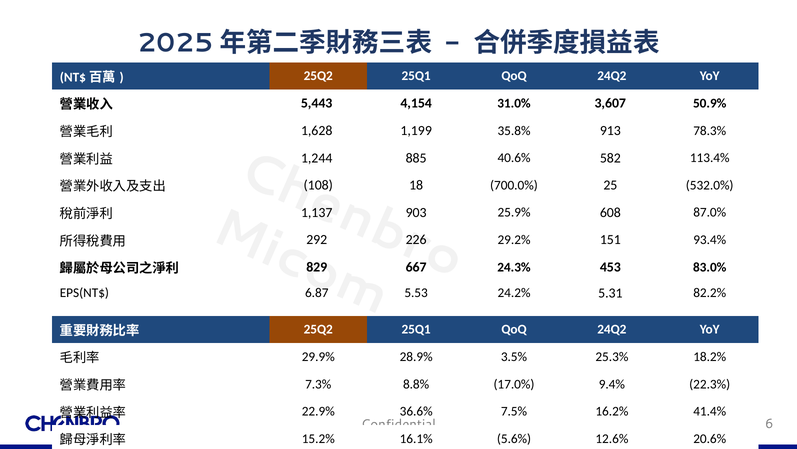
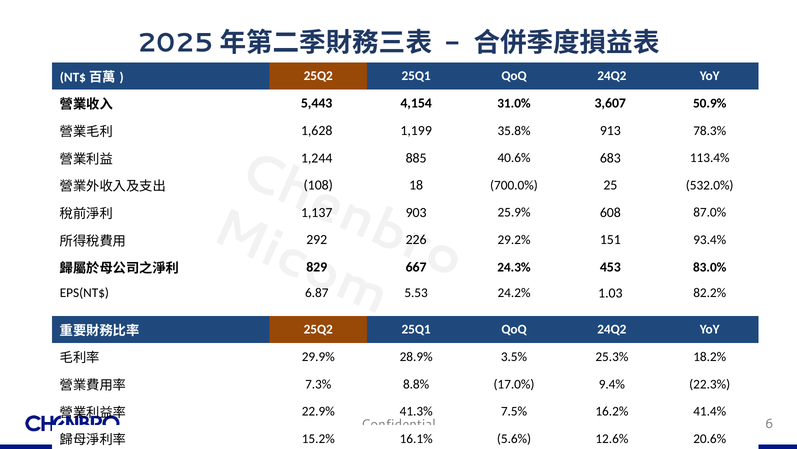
582: 582 -> 683 (610, 158)
5.31: 5.31 -> 1.03 (610, 293)
36.6%: 36.6% -> 41.3% (416, 411)
